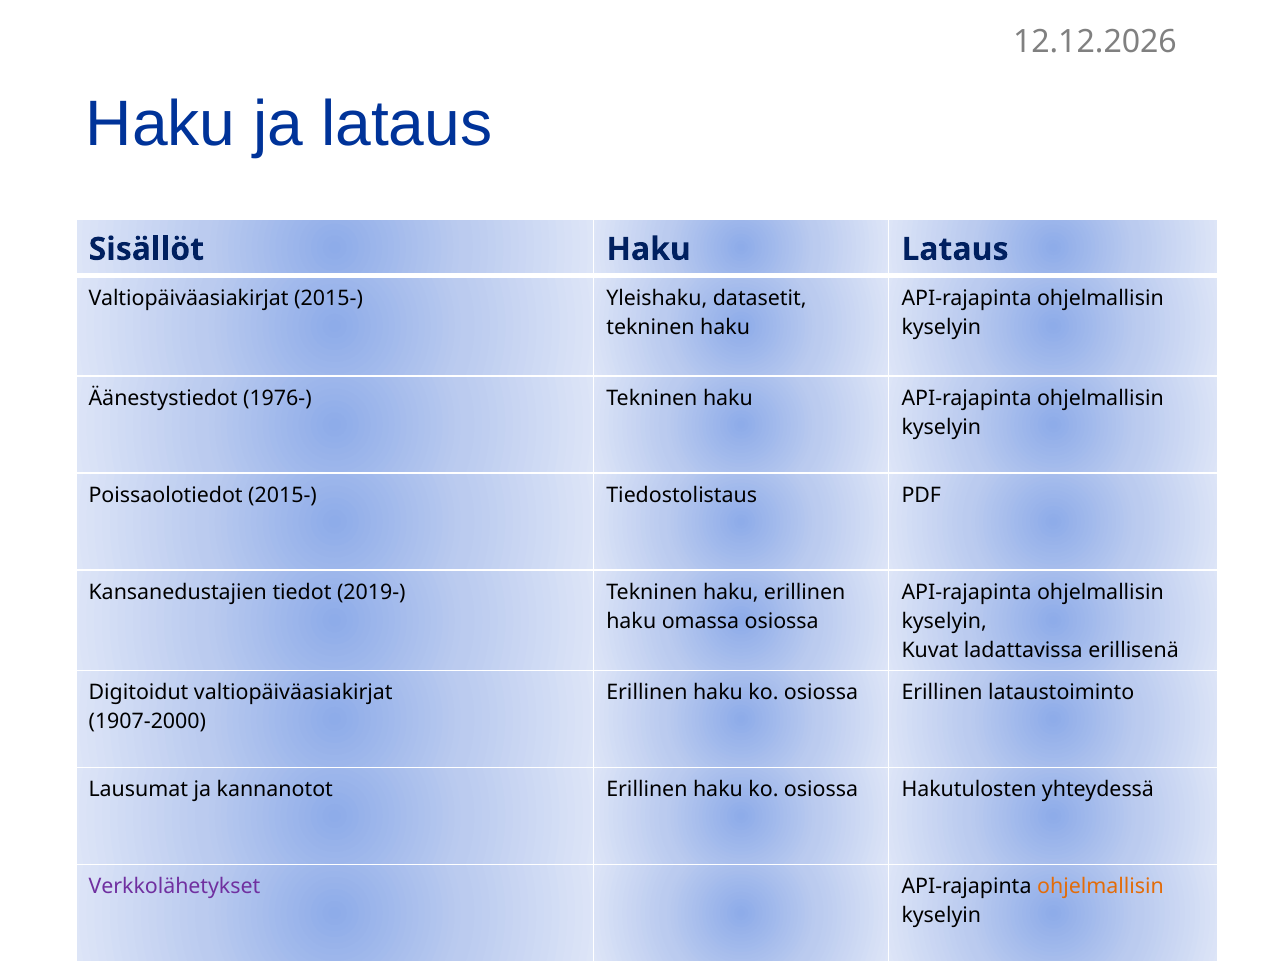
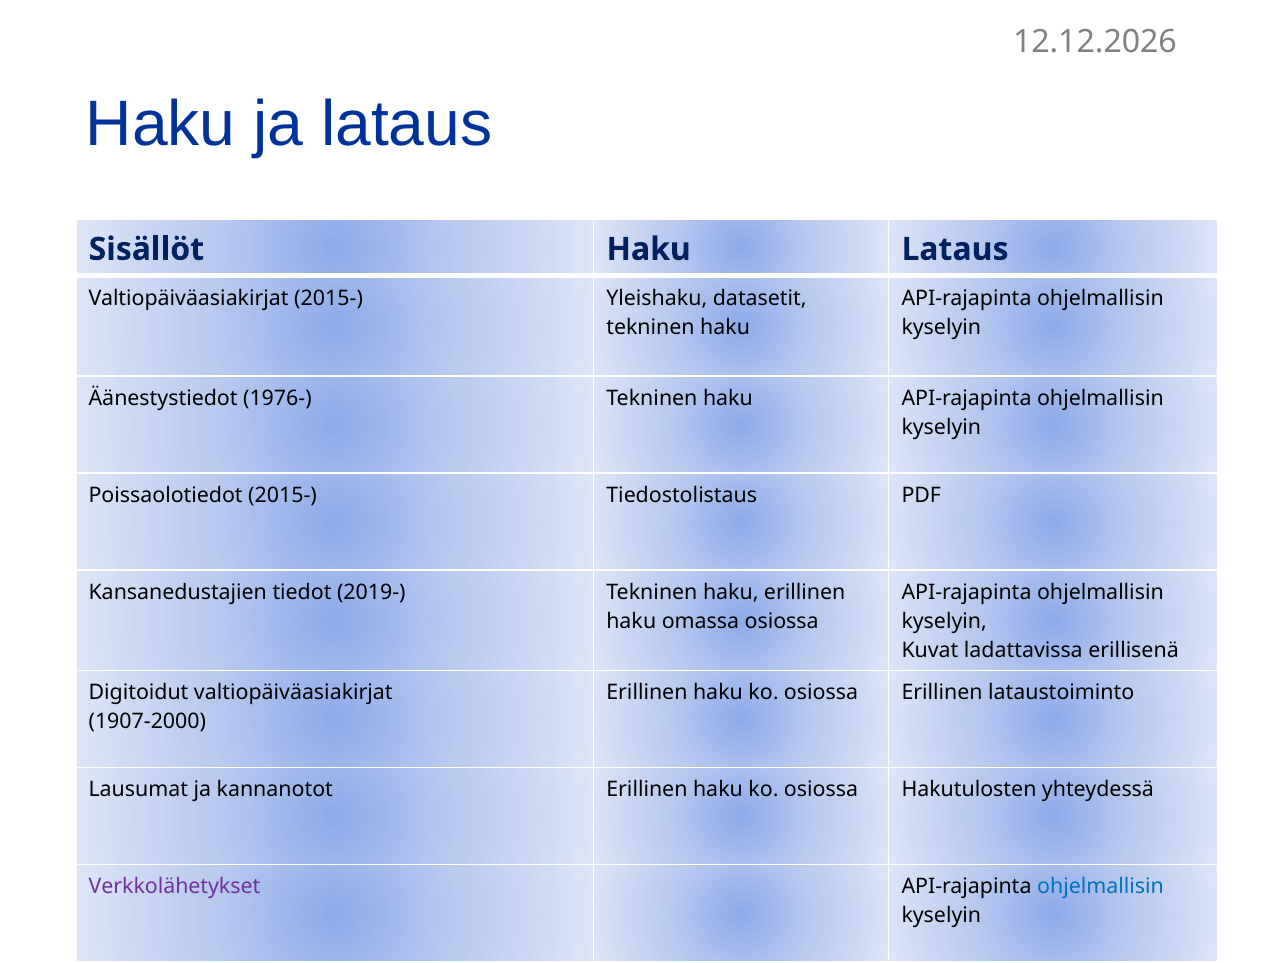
ohjelmallisin colour: orange -> blue (1100, 887)
